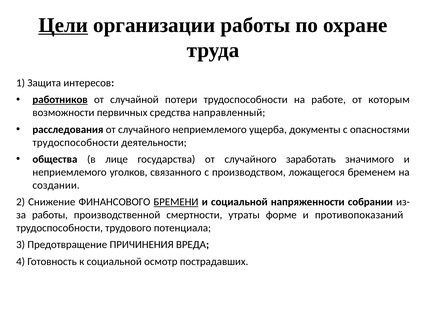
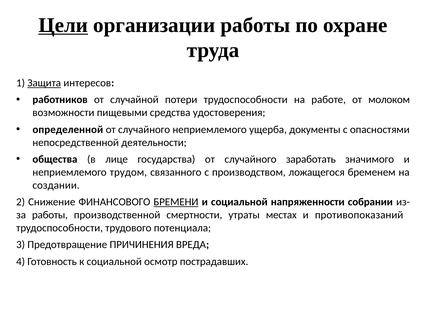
Защита underline: none -> present (44, 83)
работников underline: present -> none (60, 100)
которым: которым -> молоком (389, 100)
первичных: первичных -> пищевыми (122, 113)
направленный: направленный -> удостоверения (229, 113)
расследования: расследования -> определенной (68, 130)
трудоспособности: трудоспособности -> непосредственной (76, 143)
уголков: уголков -> трудом (128, 173)
форме: форме -> местах (281, 215)
